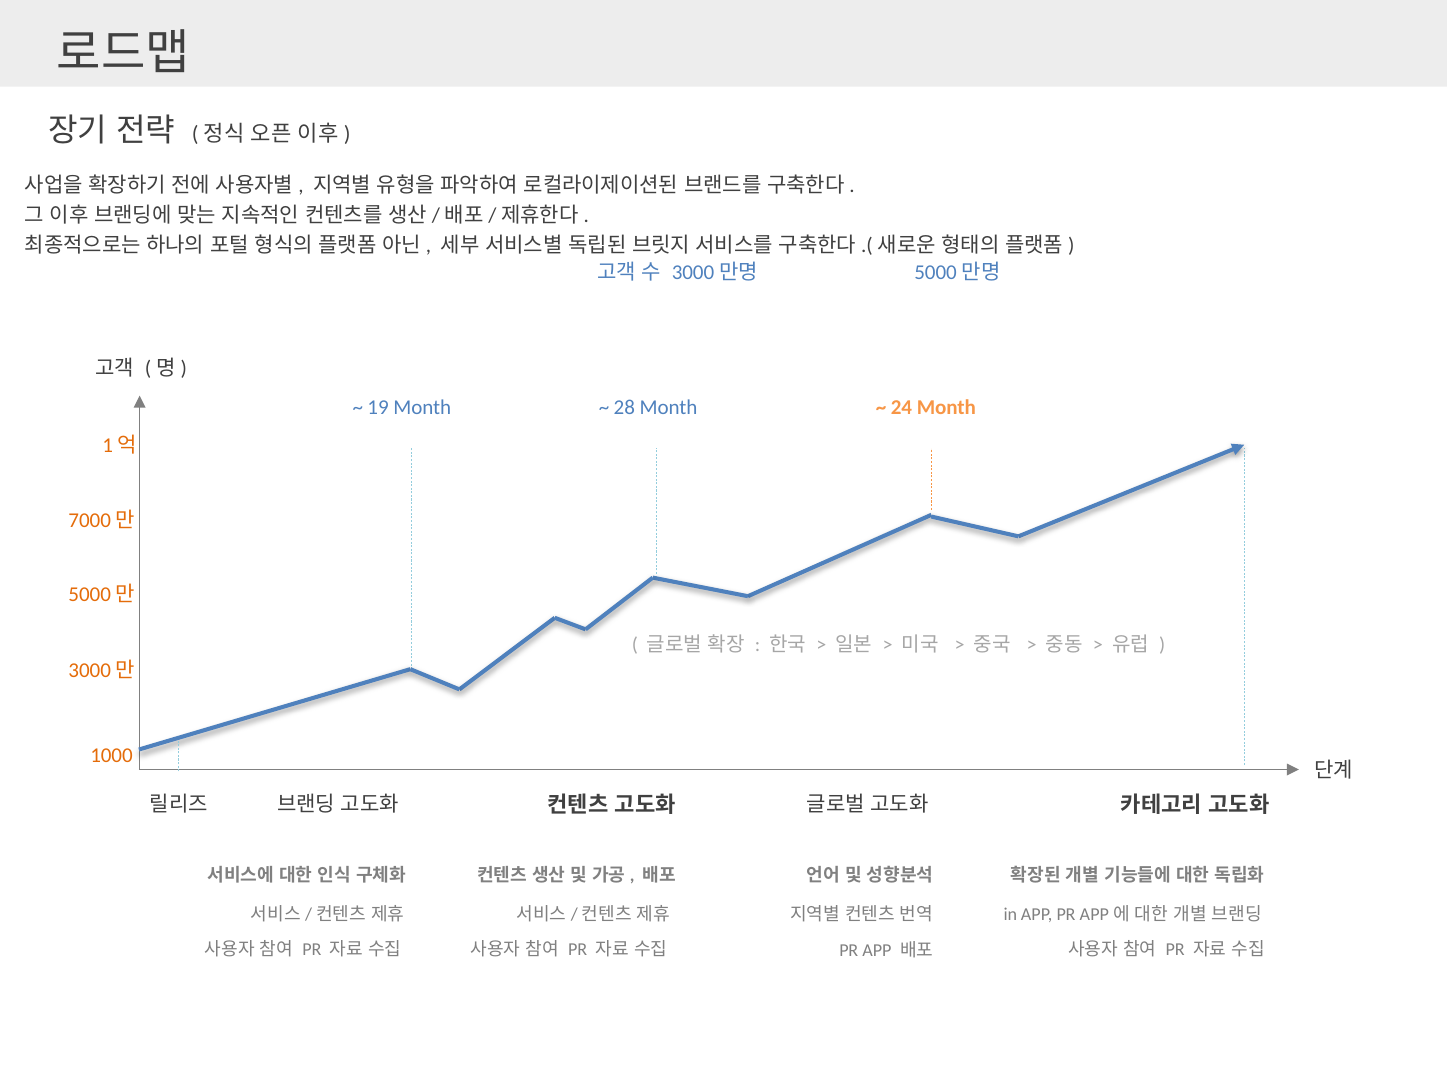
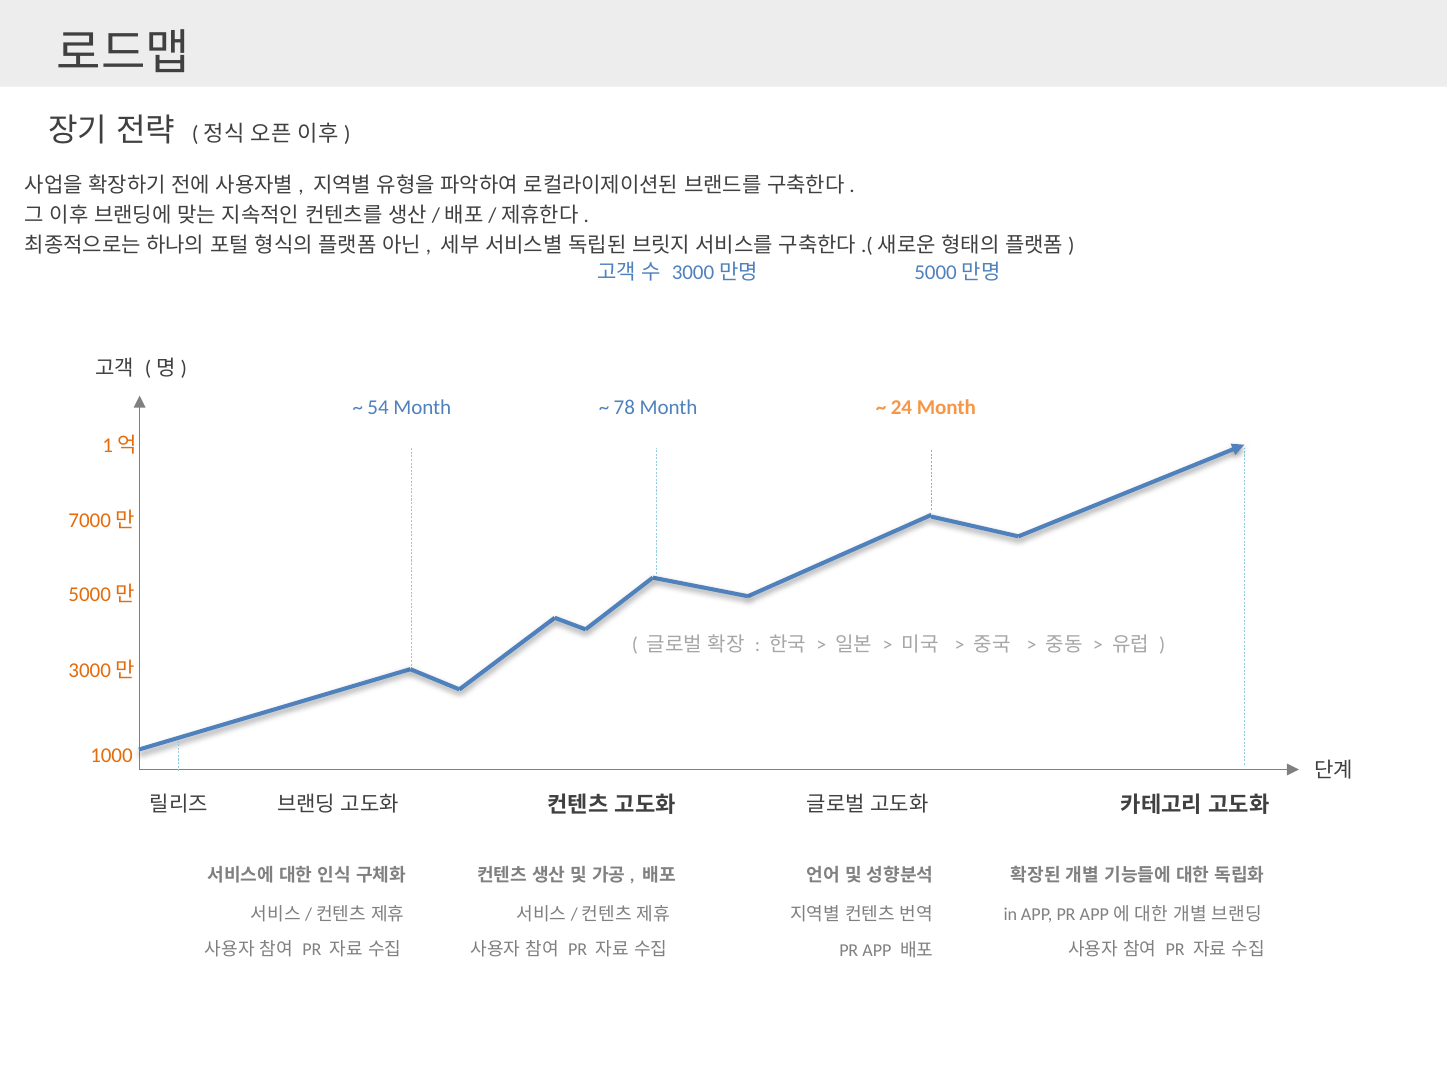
19: 19 -> 54 (378, 407)
28: 28 -> 78 (624, 407)
